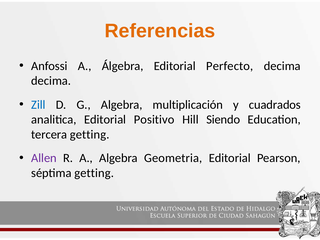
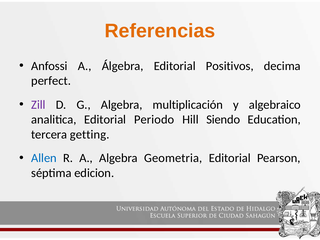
Perfecto: Perfecto -> Positivos (230, 66)
decima: decima -> perfect (51, 81)
Zill colour: blue -> purple (38, 105)
cuadrados: cuadrados -> algebraico (275, 105)
Positivo: Positivo -> Periodo (154, 120)
Allen colour: purple -> blue (44, 158)
séptima getting: getting -> edicion (94, 173)
